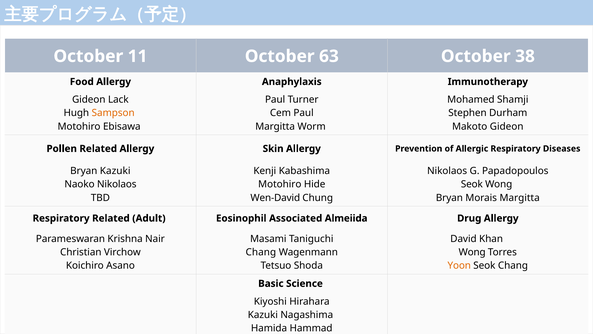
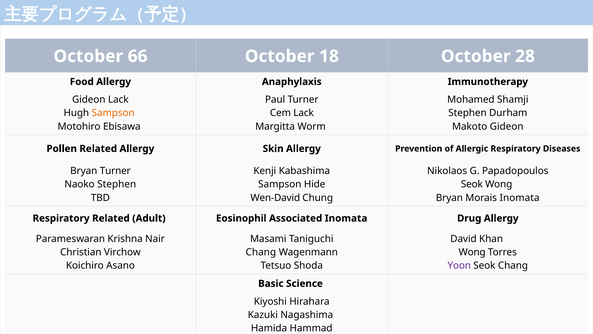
11: 11 -> 66 (138, 56)
63: 63 -> 18 (329, 56)
38: 38 -> 28 (525, 56)
Cem Paul: Paul -> Lack (304, 113)
Bryan Kazuki: Kazuki -> Turner (115, 171)
Naoko Nikolaos: Nikolaos -> Stephen (117, 184)
Motohiro: Motohiro -> Sampson (280, 184)
Morais Margitta: Margitta -> Inomata (520, 197)
Associated Almeiida: Almeiida -> Inomata (346, 218)
Yoon colour: orange -> purple (459, 265)
